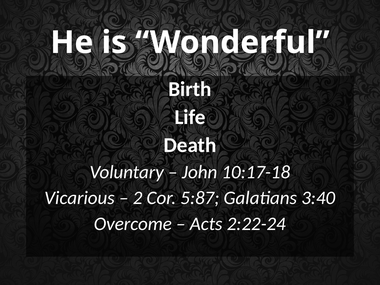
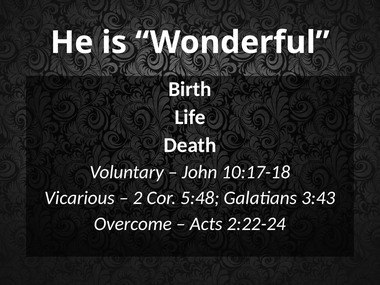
5:87: 5:87 -> 5:48 (200, 198)
3:40: 3:40 -> 3:43 (318, 198)
